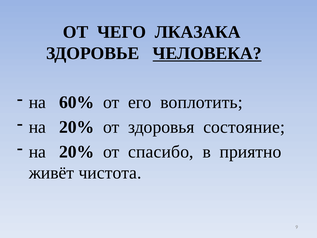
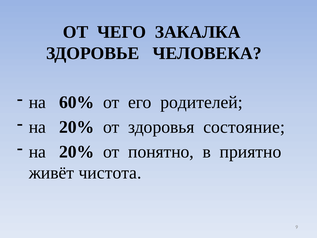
ЛКАЗАКА: ЛКАЗАКА -> ЗАКАЛКА (198, 32)
ЧЕЛОВЕКА underline: present -> none (207, 53)
воплотить: воплотить -> родителей (202, 102)
спасибо: спасибо -> понятно (161, 152)
